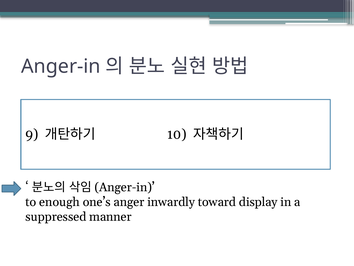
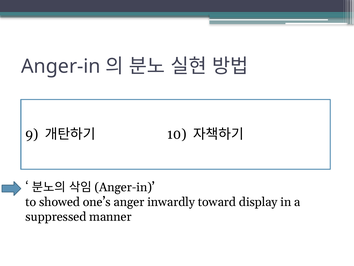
enough: enough -> showed (60, 202)
